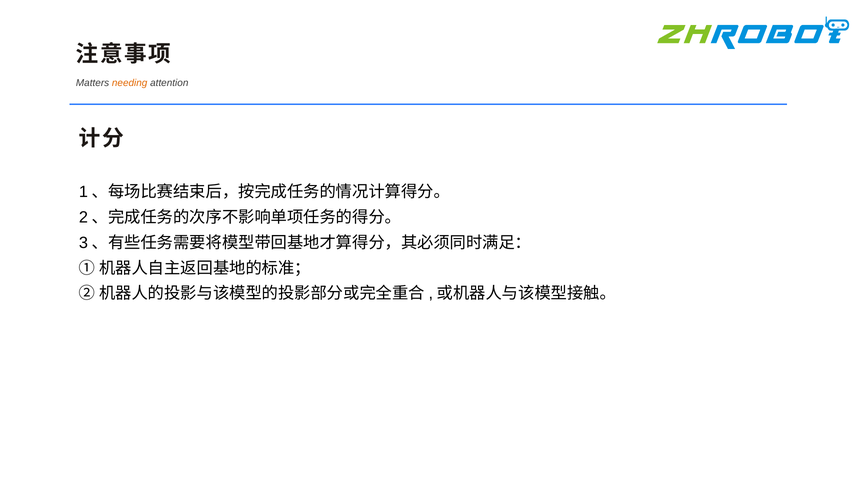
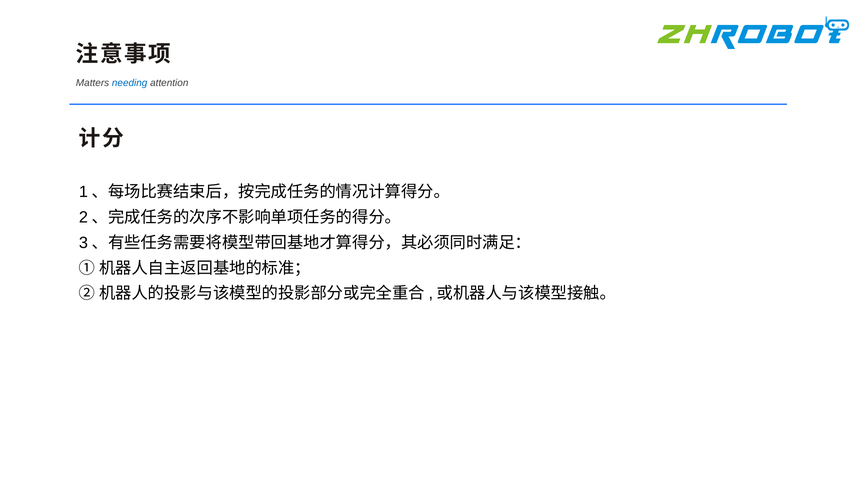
needing colour: orange -> blue (130, 83)
